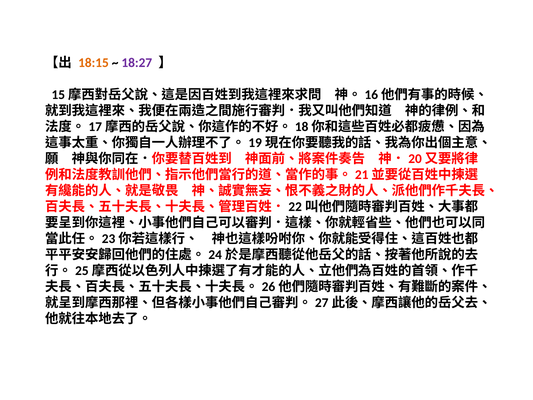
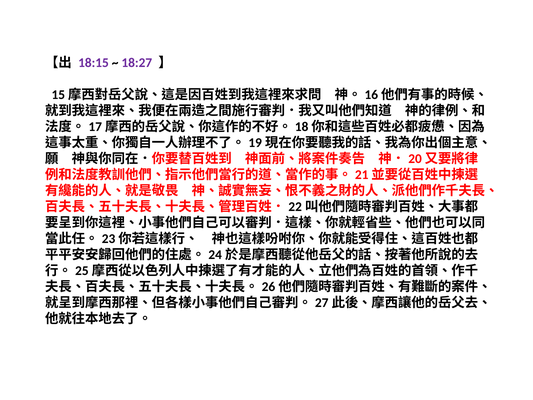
18:15 colour: orange -> purple (93, 63)
